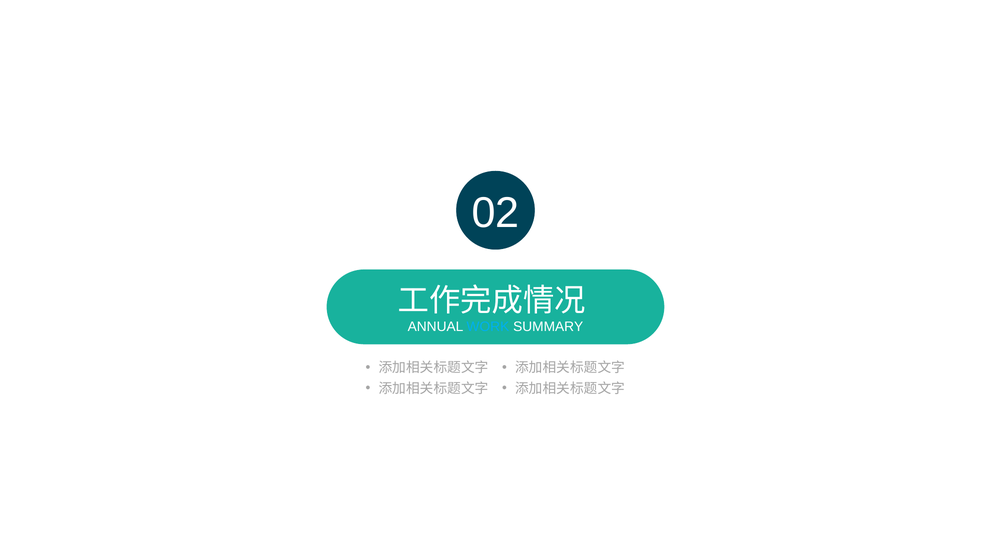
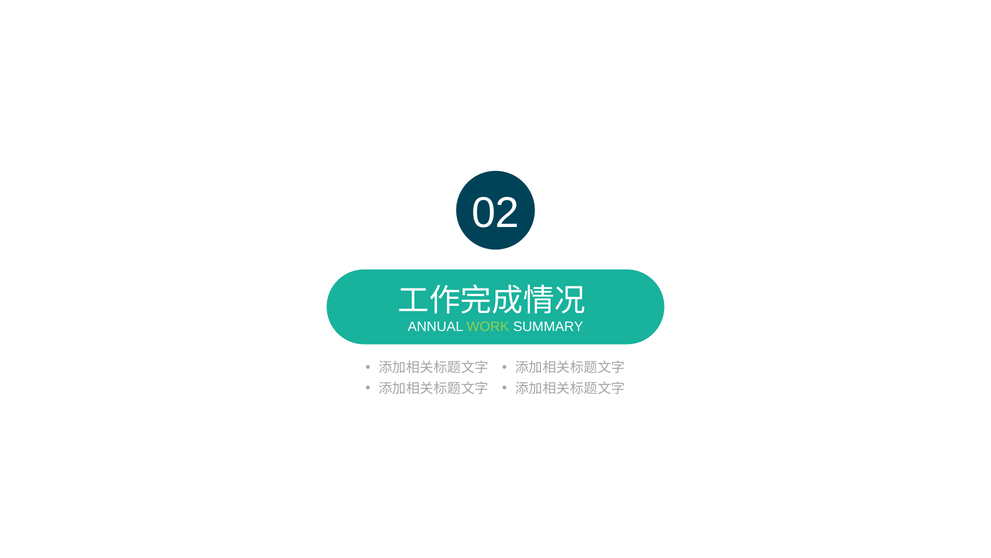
WORK colour: light blue -> light green (488, 326)
